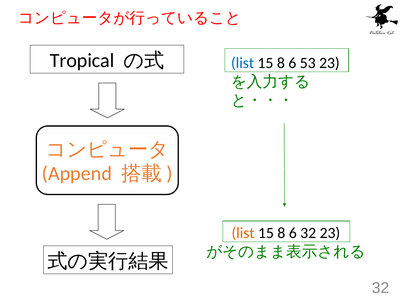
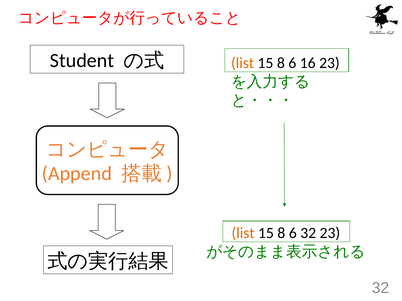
Tropical: Tropical -> Student (82, 61)
list colour: blue -> orange (243, 63)
53: 53 -> 16 (308, 63)
